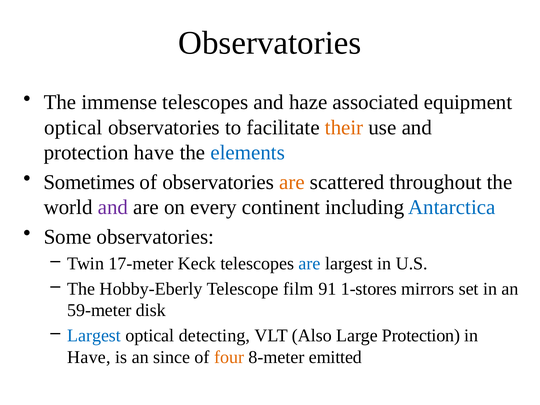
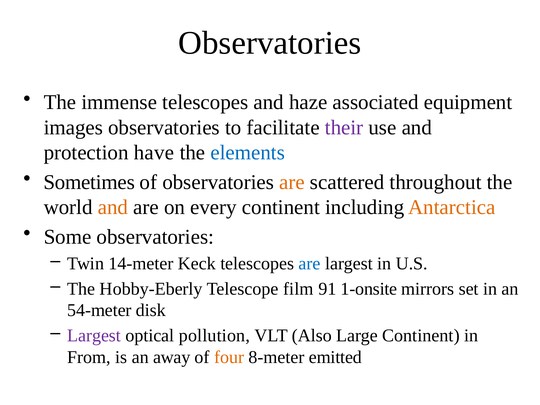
optical: optical -> images (73, 127)
their colour: orange -> purple (344, 127)
and colour: purple -> orange (113, 207)
Antarctica colour: blue -> orange (452, 207)
17-meter: 17-meter -> 14-meter (141, 264)
1-stores: 1-stores -> 1-onsite (369, 289)
59-meter: 59-meter -> 54-meter (99, 310)
Largest colour: blue -> purple (94, 336)
detecting: detecting -> pollution (214, 336)
Large Protection: Protection -> Continent (421, 336)
Have: Have -> From (89, 357)
since: since -> away (172, 357)
